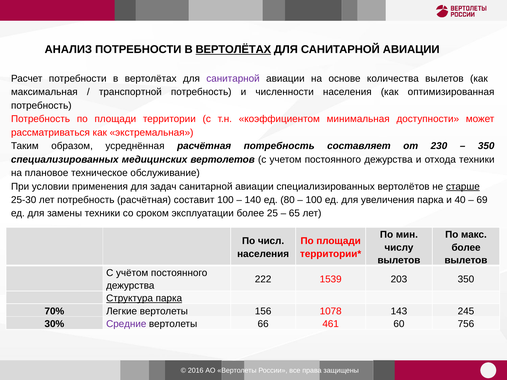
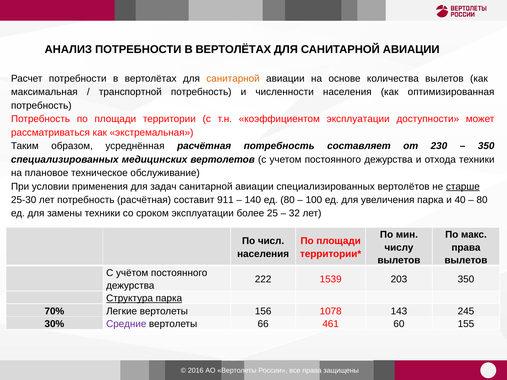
ВЕРТОЛЁТАХ underline: present -> none (233, 50)
санитарной colour: purple -> orange (233, 79)
коэффициентом минимальная: минимальная -> эксплуатации (358, 119)
составит 100: 100 -> 911 (225, 200)
69: 69 -> 80 (482, 200)
65: 65 -> 32 (294, 214)
более: более -> права (466, 248)
756: 756 -> 155 (466, 324)
